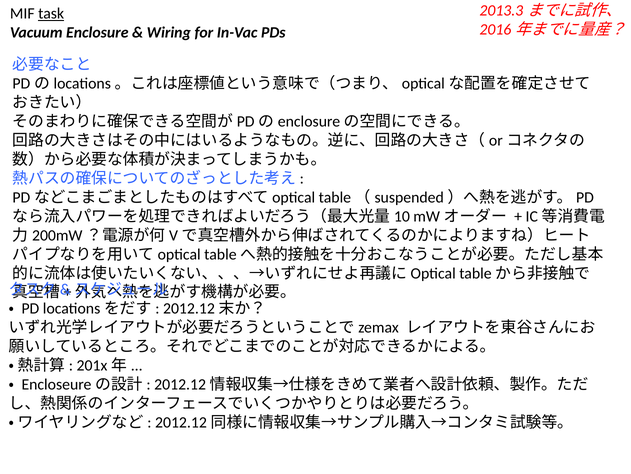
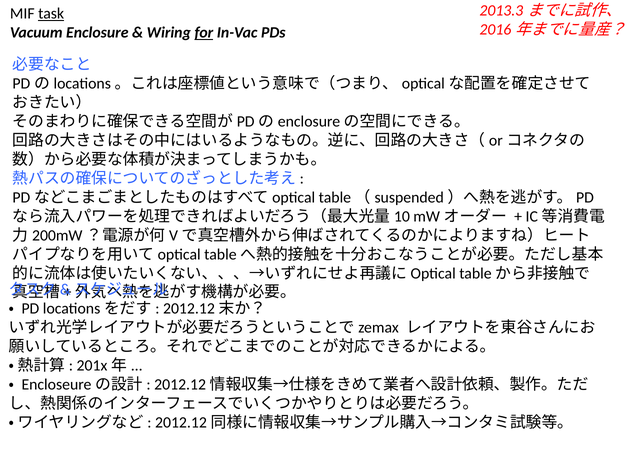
for underline: none -> present (204, 33)
